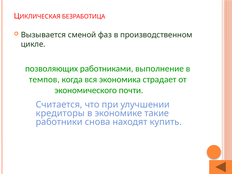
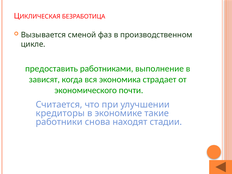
позволяющих: позволяющих -> предоставить (52, 69)
темпов: темпов -> зависят (44, 79)
купить: купить -> стадии (166, 122)
